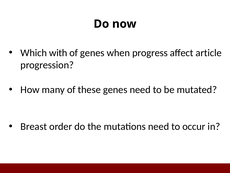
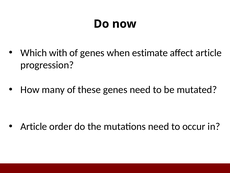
progress: progress -> estimate (150, 53)
Breast: Breast -> Article (34, 126)
